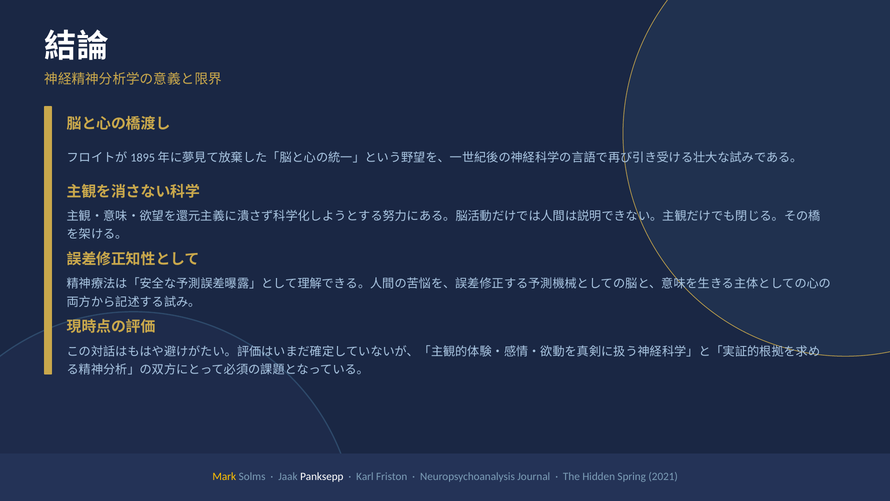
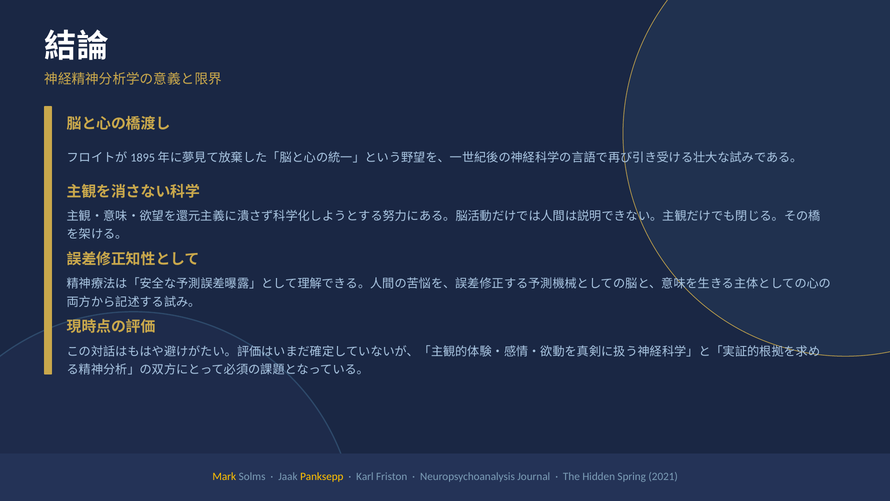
Panksepp colour: white -> yellow (322, 476)
